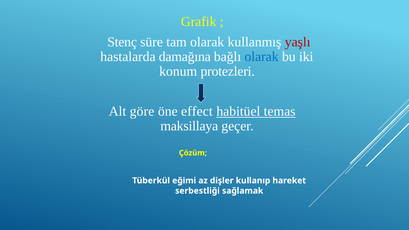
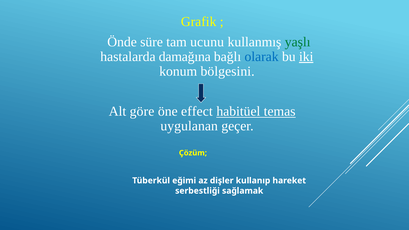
Stenç: Stenç -> Önde (122, 42)
tam olarak: olarak -> ucunu (207, 42)
yaşlı colour: red -> green (298, 42)
iki underline: none -> present (306, 57)
protezleri: protezleri -> bölgesini (228, 71)
maksillaya: maksillaya -> uygulanan (189, 126)
